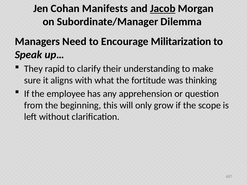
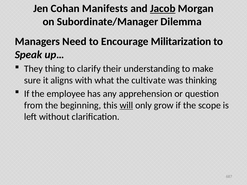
rapid: rapid -> thing (55, 69)
fortitude: fortitude -> cultivate (149, 80)
will underline: none -> present (126, 105)
